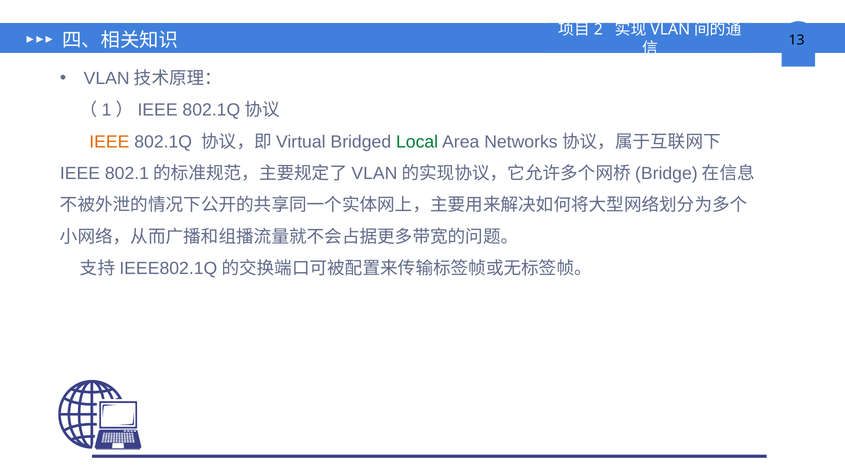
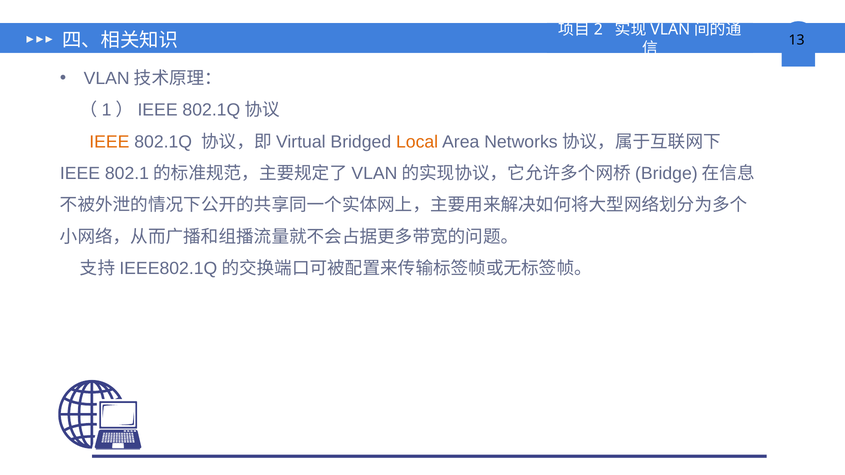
Local colour: green -> orange (417, 142)
